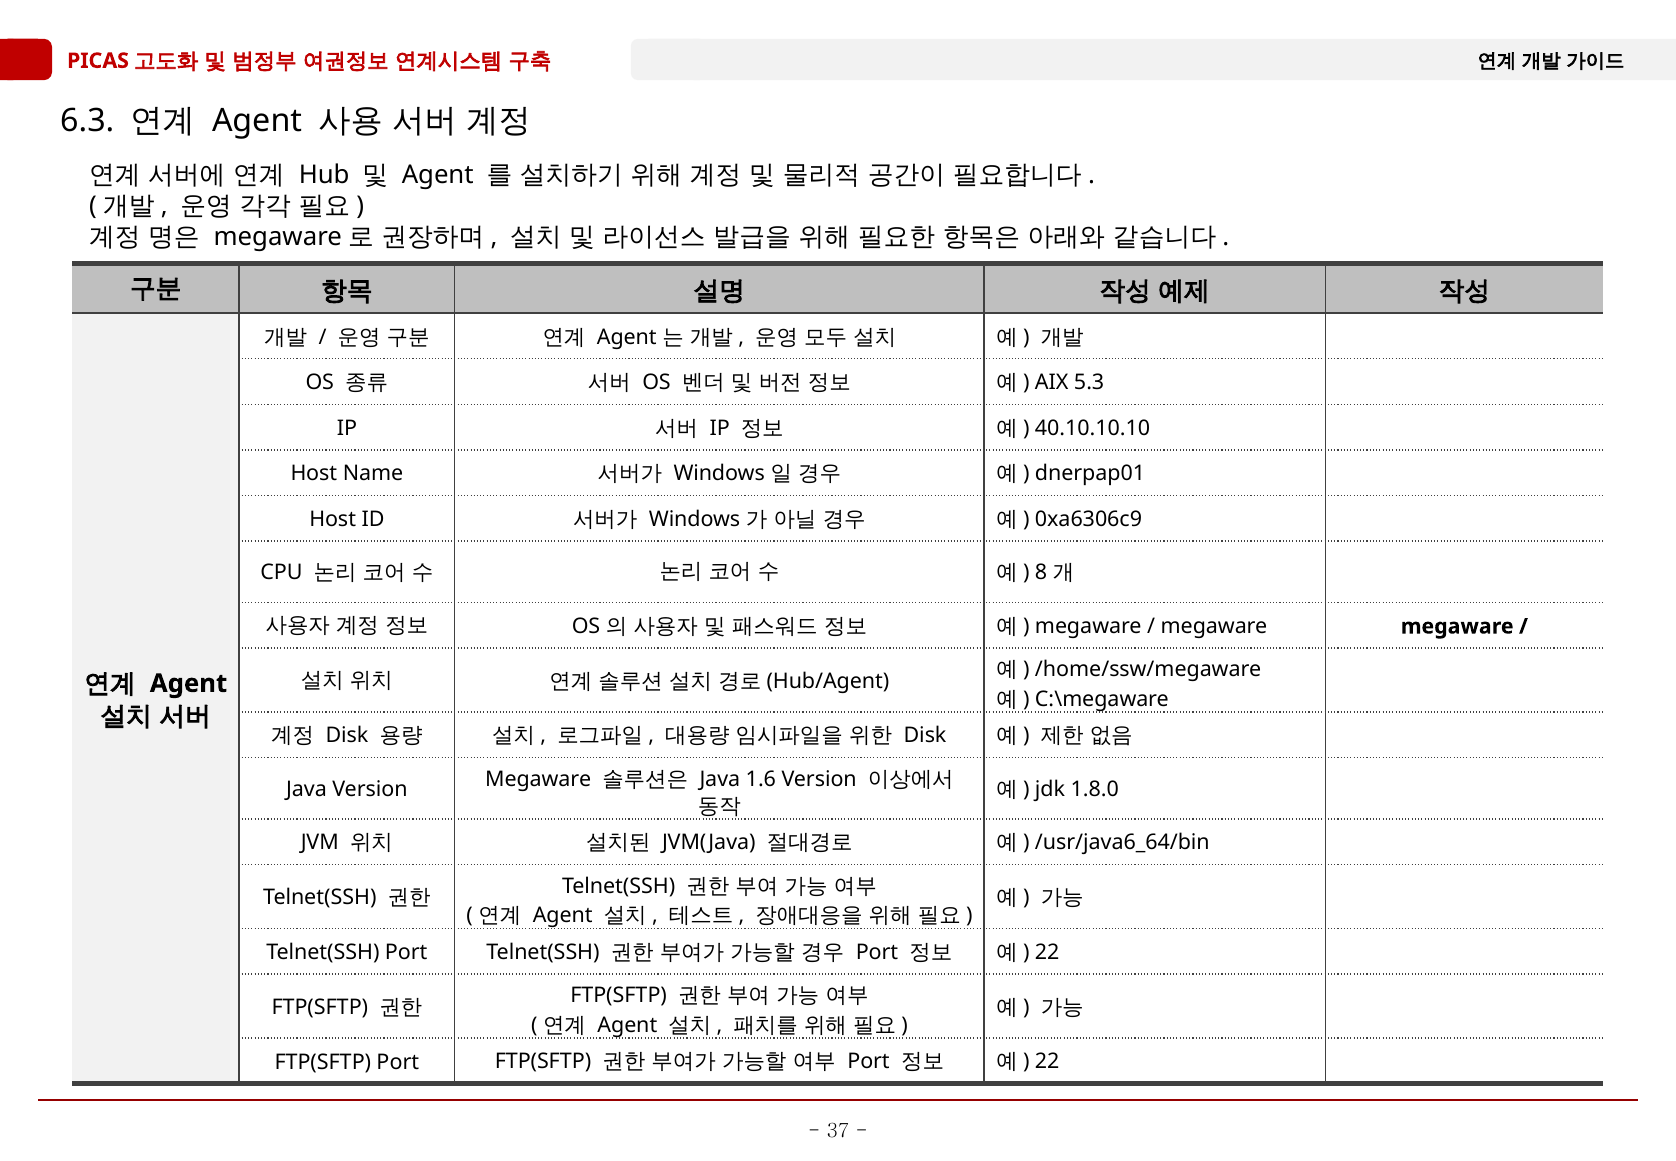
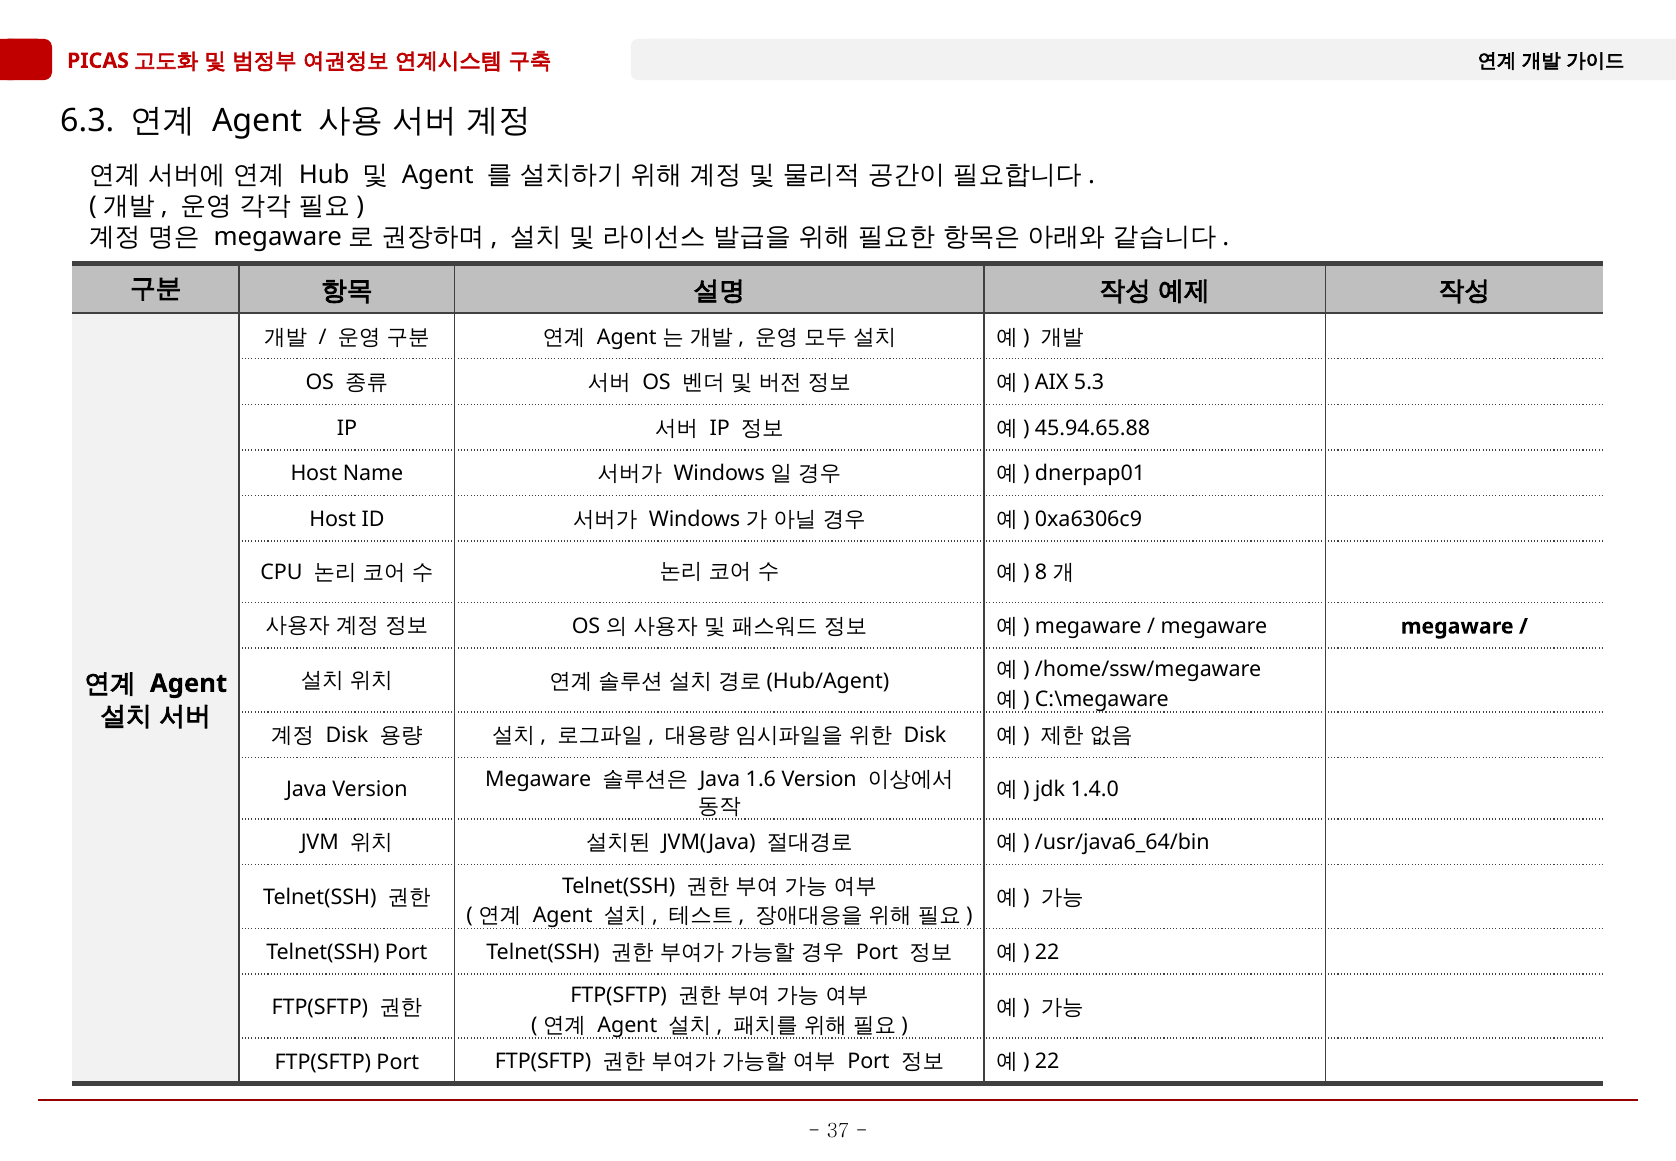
40.10.10.10: 40.10.10.10 -> 45.94.65.88 (1093, 428)
1.8.0: 1.8.0 -> 1.4.0 (1095, 789)
